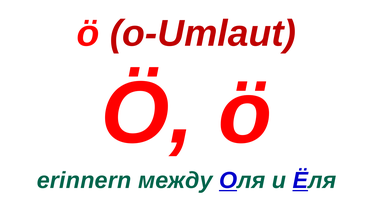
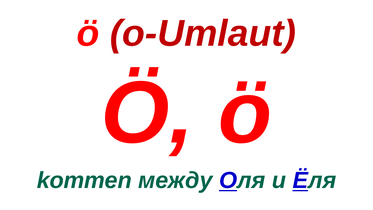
erinnern: erinnern -> kommen (84, 180)
